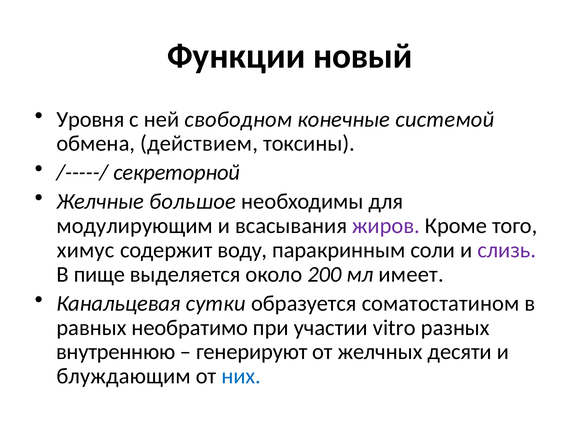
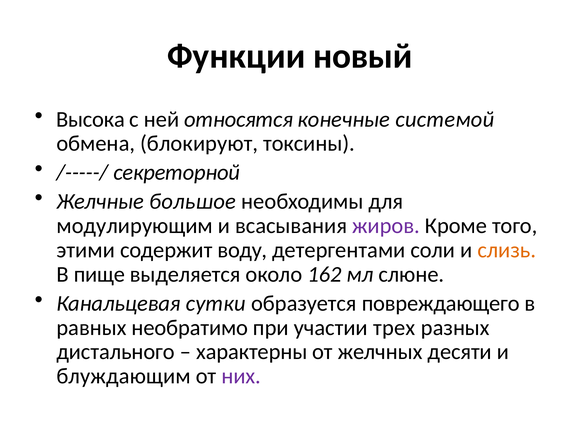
Уровня: Уровня -> Высока (90, 119)
свободном: свободном -> относятся (239, 119)
действием: действием -> блокируют (199, 144)
химус: химус -> этими (86, 250)
паракринным: паракринным -> детергентами (339, 250)
слизь colour: purple -> orange (507, 250)
200: 200 -> 162 (325, 274)
имеет: имеет -> слюне (411, 274)
соматостатином: соматостатином -> повреждающего (441, 303)
vitro: vitro -> трех (394, 328)
внутреннюю: внутреннюю -> дистального (116, 352)
генерируют: генерируют -> характерны (252, 352)
них colour: blue -> purple (241, 376)
